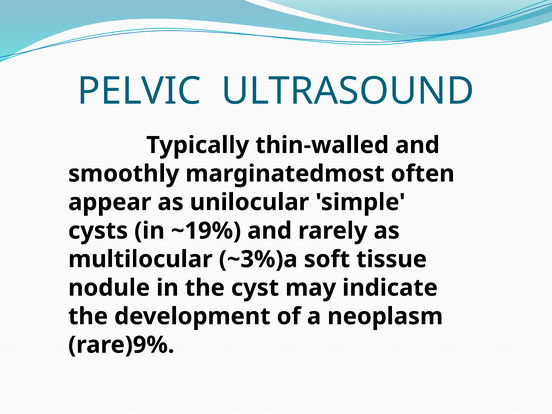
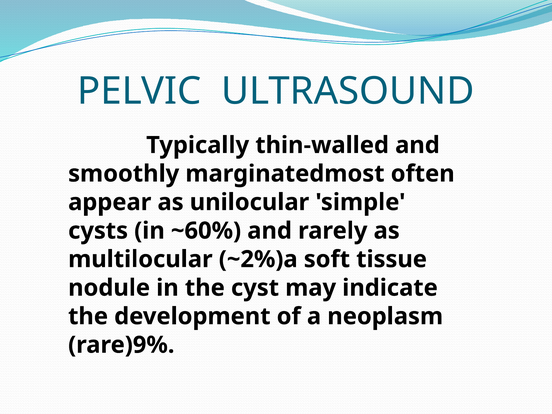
~19%: ~19% -> ~60% (206, 231)
~3%)a: ~3%)a -> ~2%)a (258, 259)
